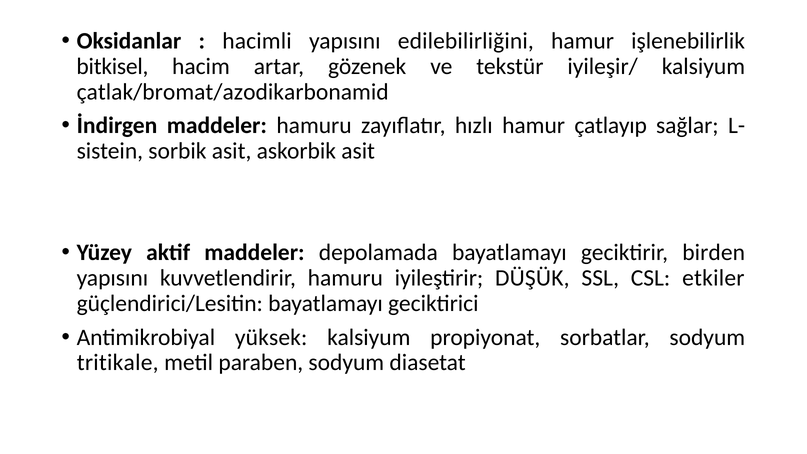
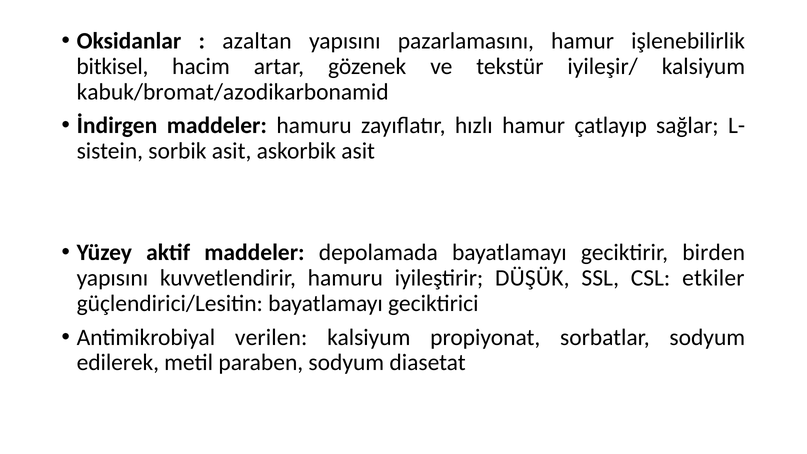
hacimli: hacimli -> azaltan (257, 41)
edilebilirliğini: edilebilirliğini -> pazarlamasını (466, 41)
çatlak/bromat/azodikarbonamid: çatlak/bromat/azodikarbonamid -> kabuk/bromat/azodikarbonamid (233, 92)
yüksek: yüksek -> verilen (271, 337)
tritikale: tritikale -> edilerek (118, 363)
